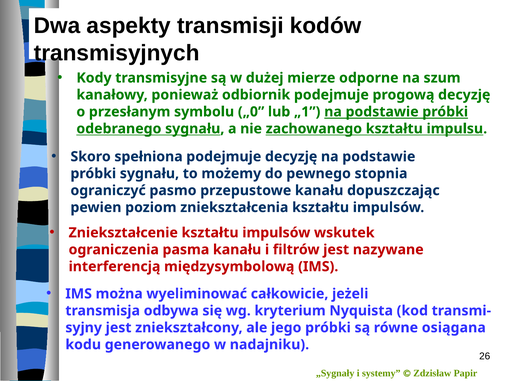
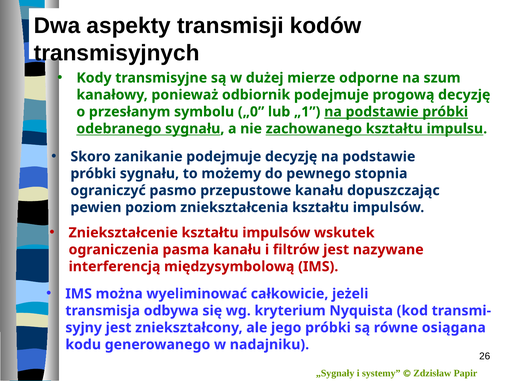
spełniona: spełniona -> zanikanie (148, 157)
